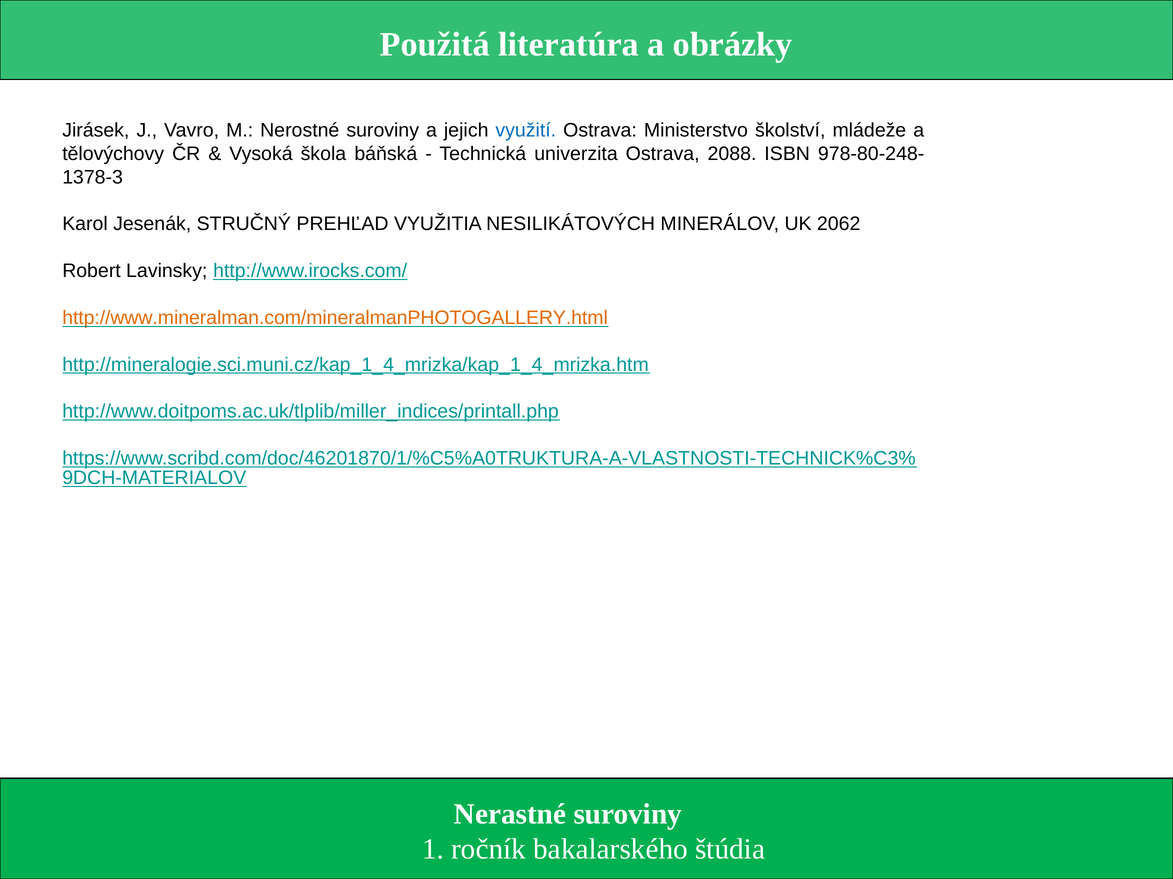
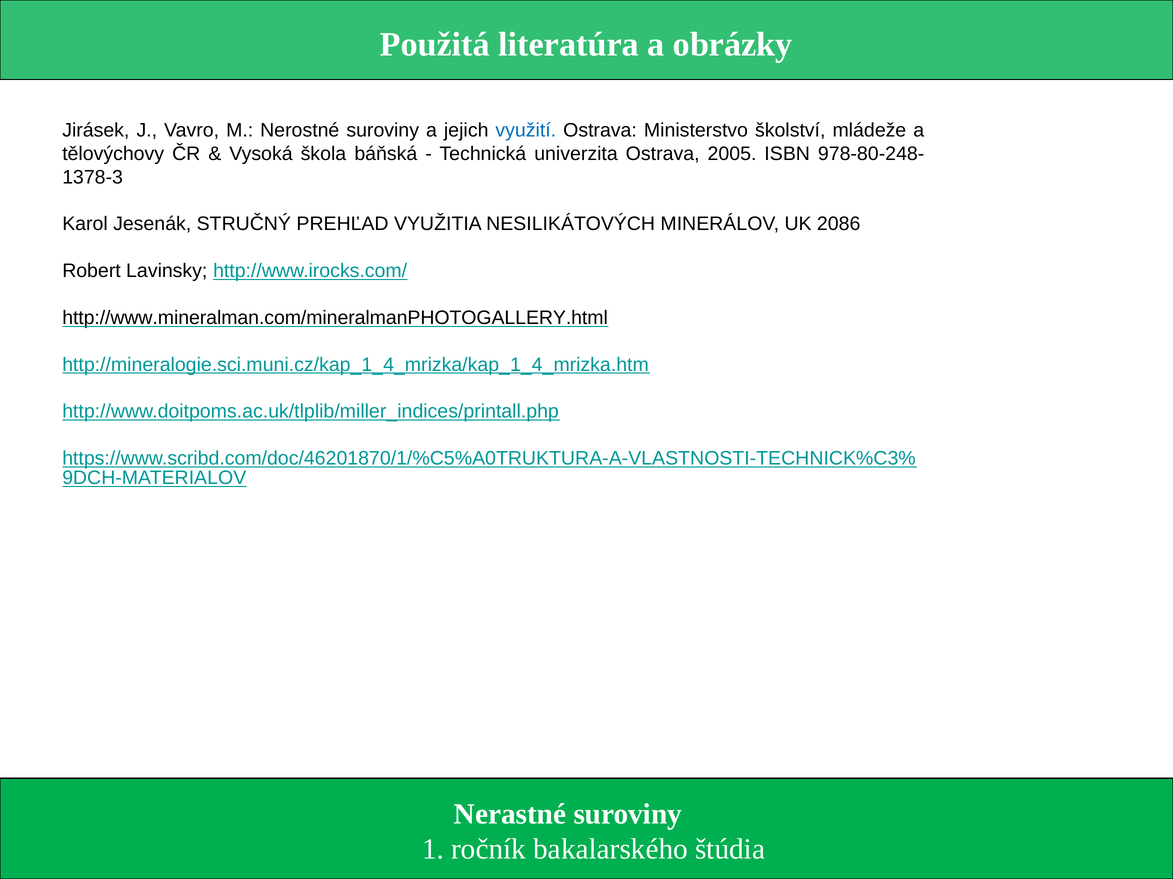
2088: 2088 -> 2005 (732, 154)
2062: 2062 -> 2086 (839, 224)
http://www.mineralman.com/mineralmanPHOTOGALLERY.html colour: orange -> black (335, 318)
